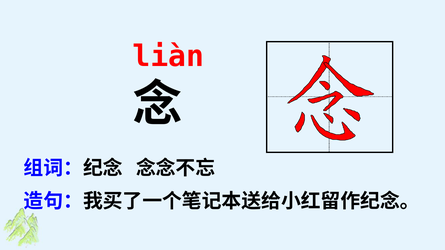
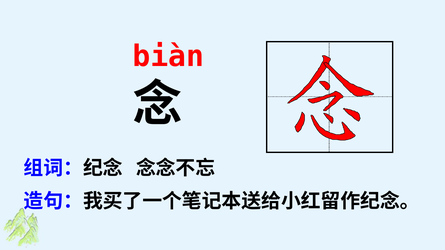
liàn: liàn -> biàn (168, 56)
